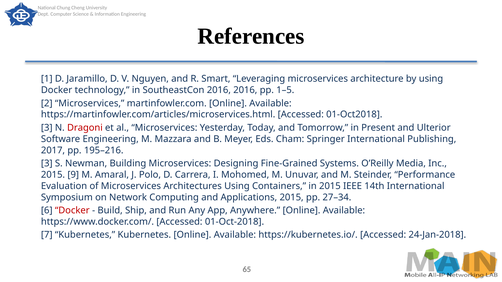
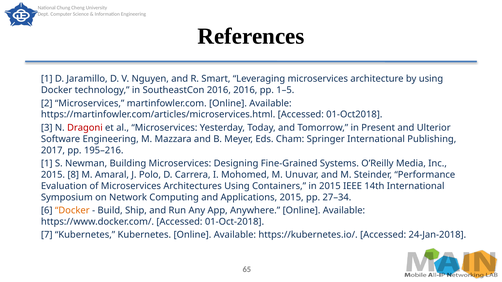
3: 3 -> 1 (47, 164)
9: 9 -> 8 (73, 175)
Docker colour: red -> orange (72, 211)
